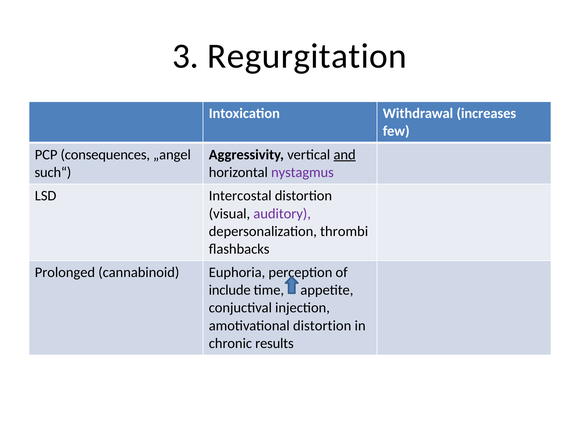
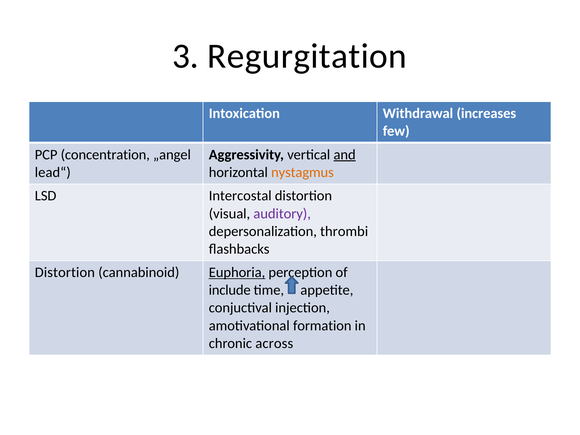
consequences: consequences -> concentration (105, 155)
such“: such“ -> lead“ (53, 172)
nystagmus colour: purple -> orange (302, 172)
Prolonged: Prolonged -> Distortion (65, 272)
Euphoria underline: none -> present (237, 272)
amotivational distortion: distortion -> formation (322, 326)
results: results -> across (274, 343)
